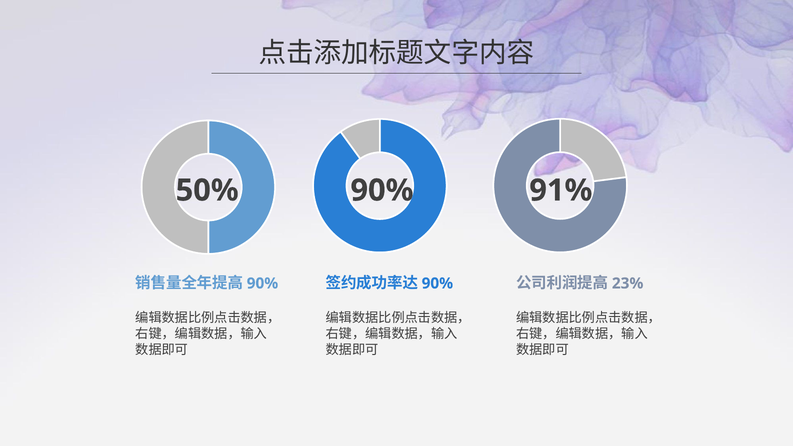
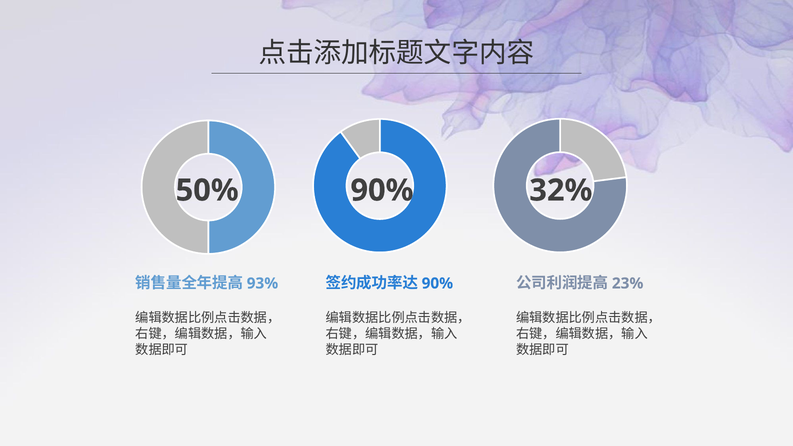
91%: 91% -> 32% (561, 190)
90%: 90% -> 93% (262, 283)
